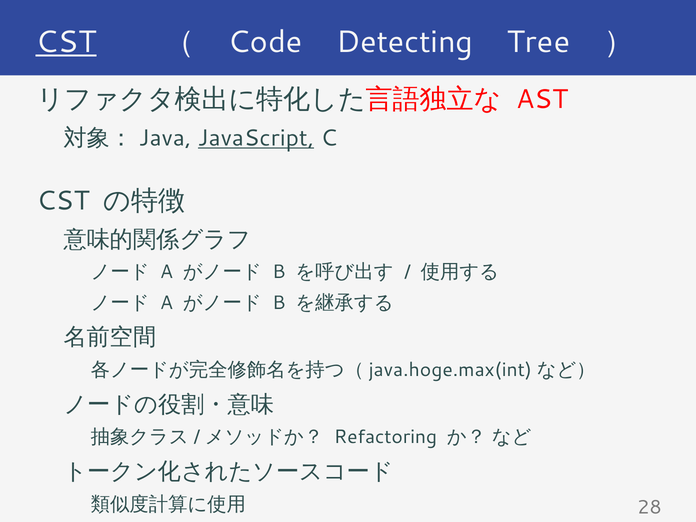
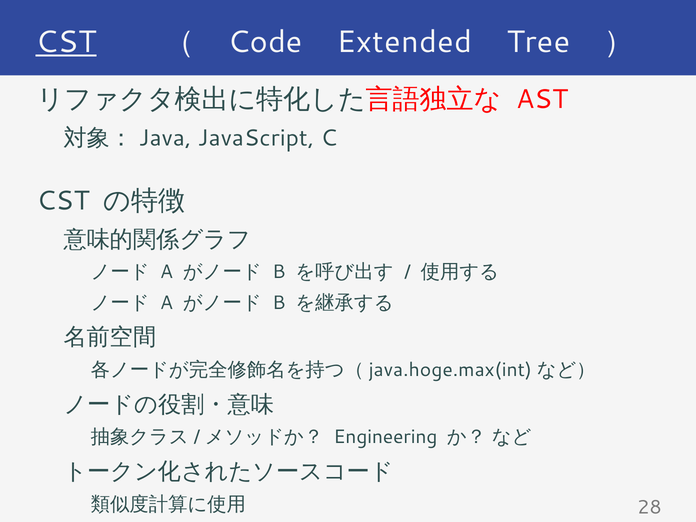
Detecting: Detecting -> Extended (404, 42)
JavaScript underline: present -> none (256, 138)
Refactoring: Refactoring -> Engineering (385, 437)
